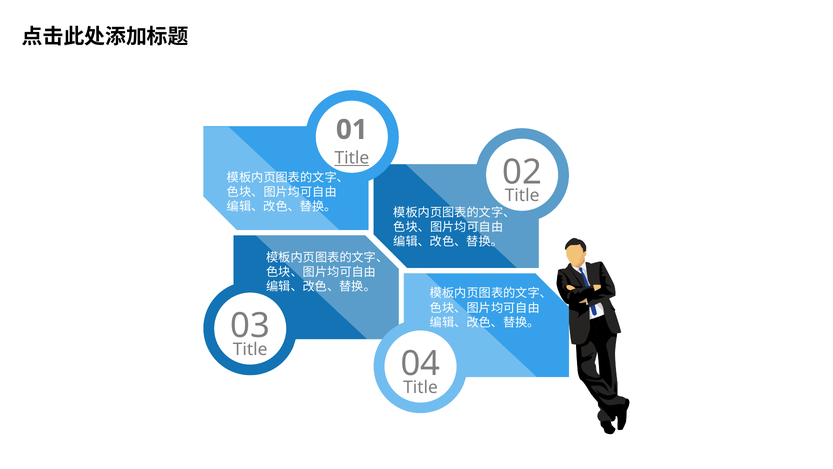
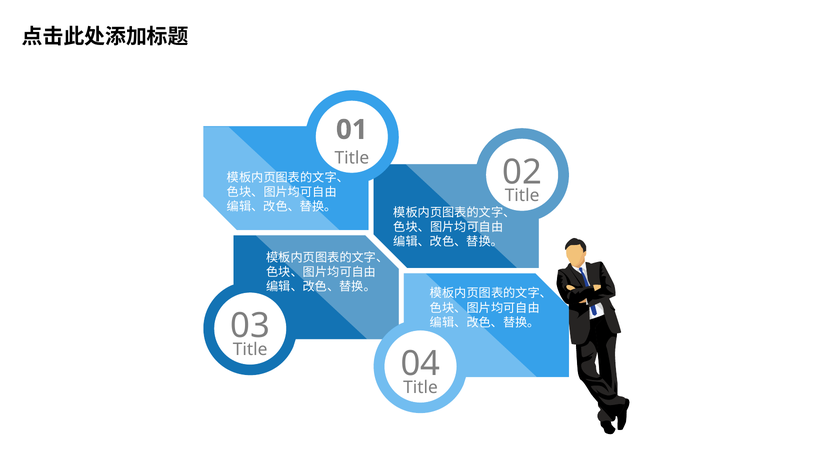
Title underline: present -> none (352, 158)
